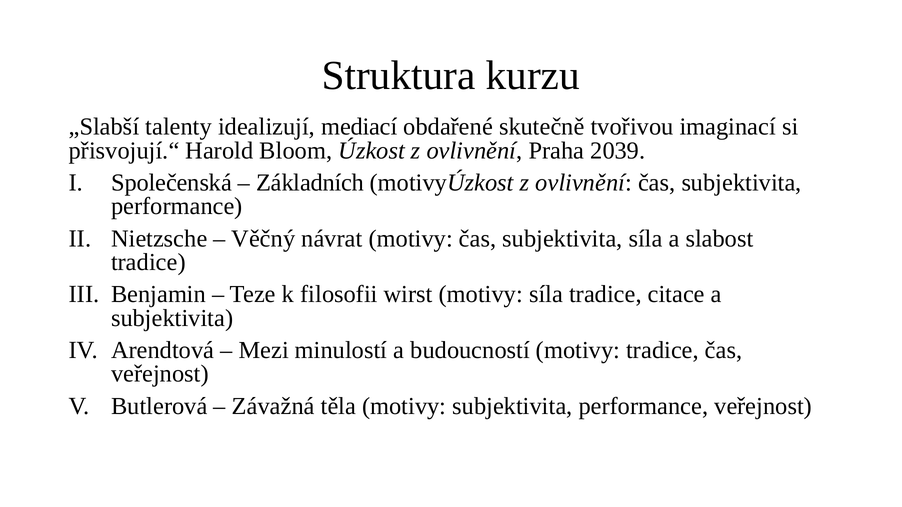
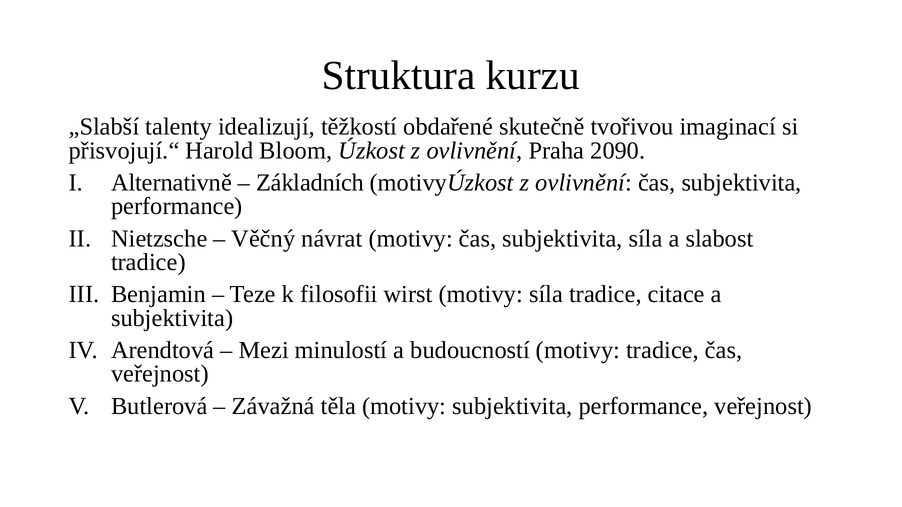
mediací: mediací -> těžkostí (359, 127)
2039: 2039 -> 2090 (618, 151)
Společenská: Společenská -> Alternativně (171, 183)
